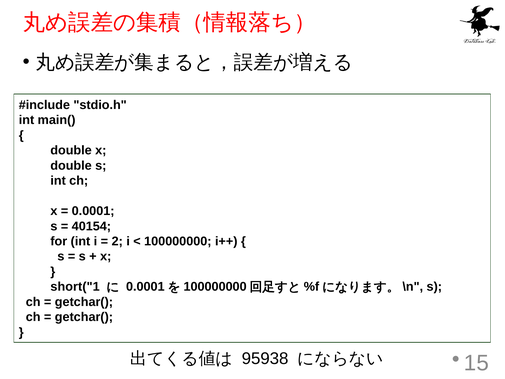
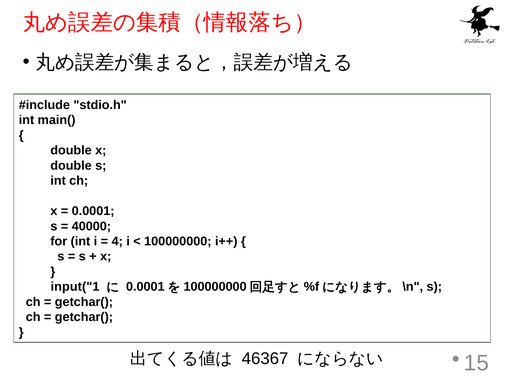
40154: 40154 -> 40000 (91, 226)
2: 2 -> 4 (117, 241)
short("1: short("1 -> input("1 (75, 287)
95938: 95938 -> 46367 (265, 358)
